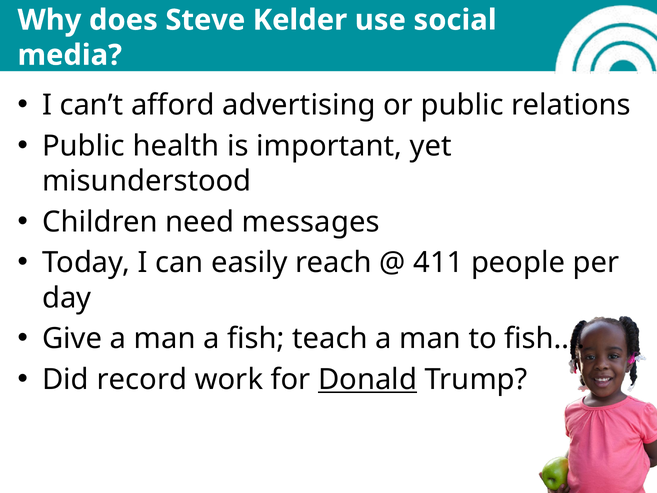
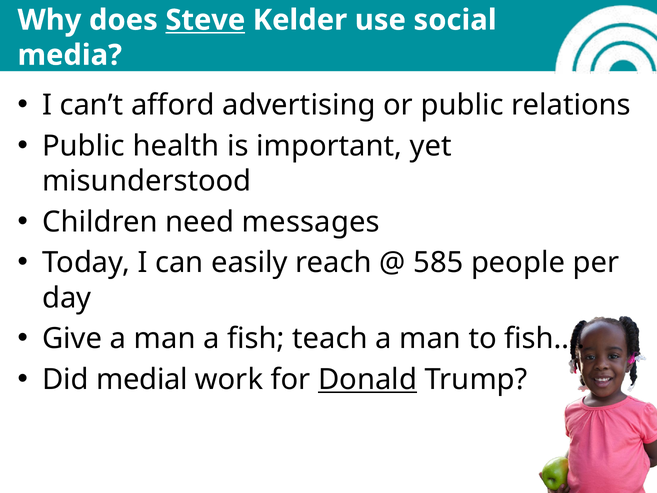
Steve underline: none -> present (205, 20)
411: 411 -> 585 (438, 263)
record: record -> medial (142, 380)
